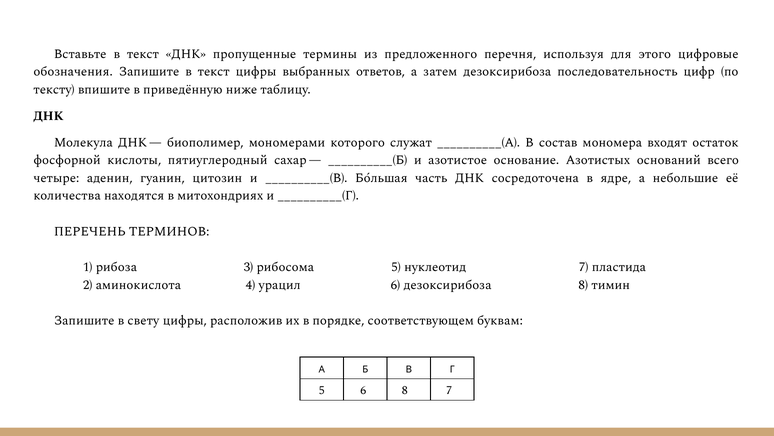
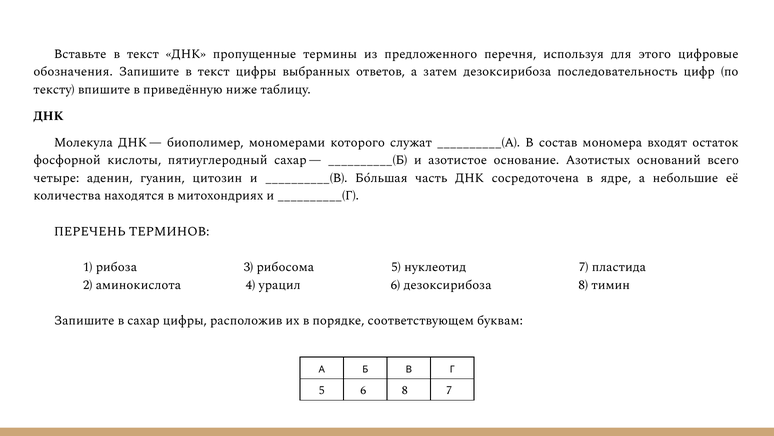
в свету: свету -> сахар (143, 320)
